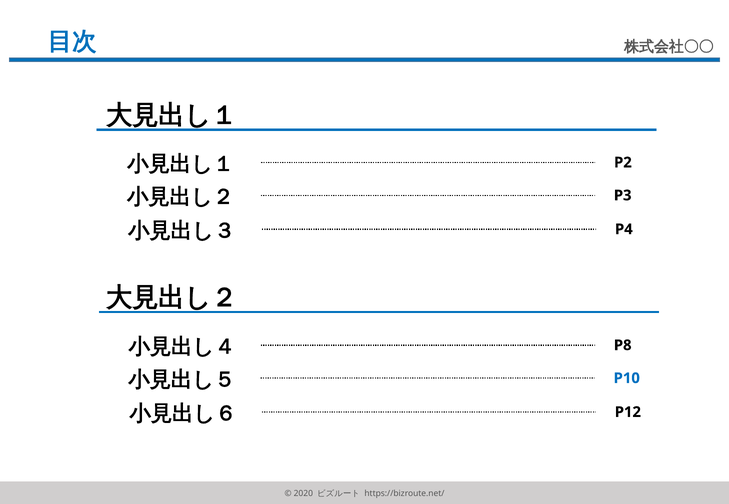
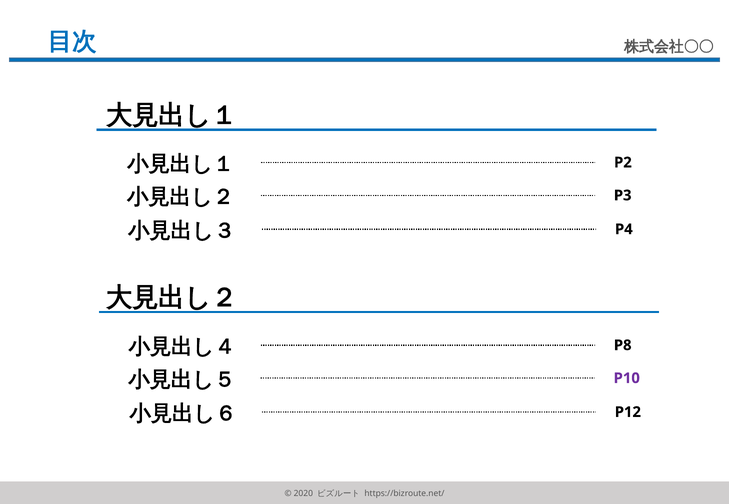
P10 colour: blue -> purple (627, 379)
